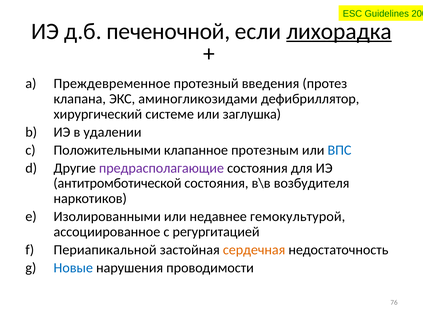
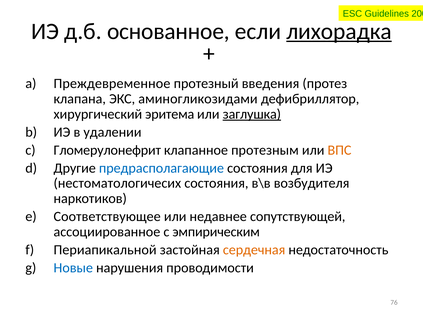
печеночной: печеночной -> основанное (168, 31)
системе: системе -> эритема (170, 114)
заглушка underline: none -> present (252, 114)
Положительными: Положительными -> Гломерулонефрит (107, 150)
ВПС colour: blue -> orange (340, 150)
предрасполагающие colour: purple -> blue (161, 168)
антитромботической: антитромботической -> нестоматологичесих (117, 183)
Изолированными: Изолированными -> Соответствующее (107, 217)
гемокультурой: гемокультурой -> сопутствующей (298, 217)
регургитацией: регургитацией -> эмпирическим (216, 232)
